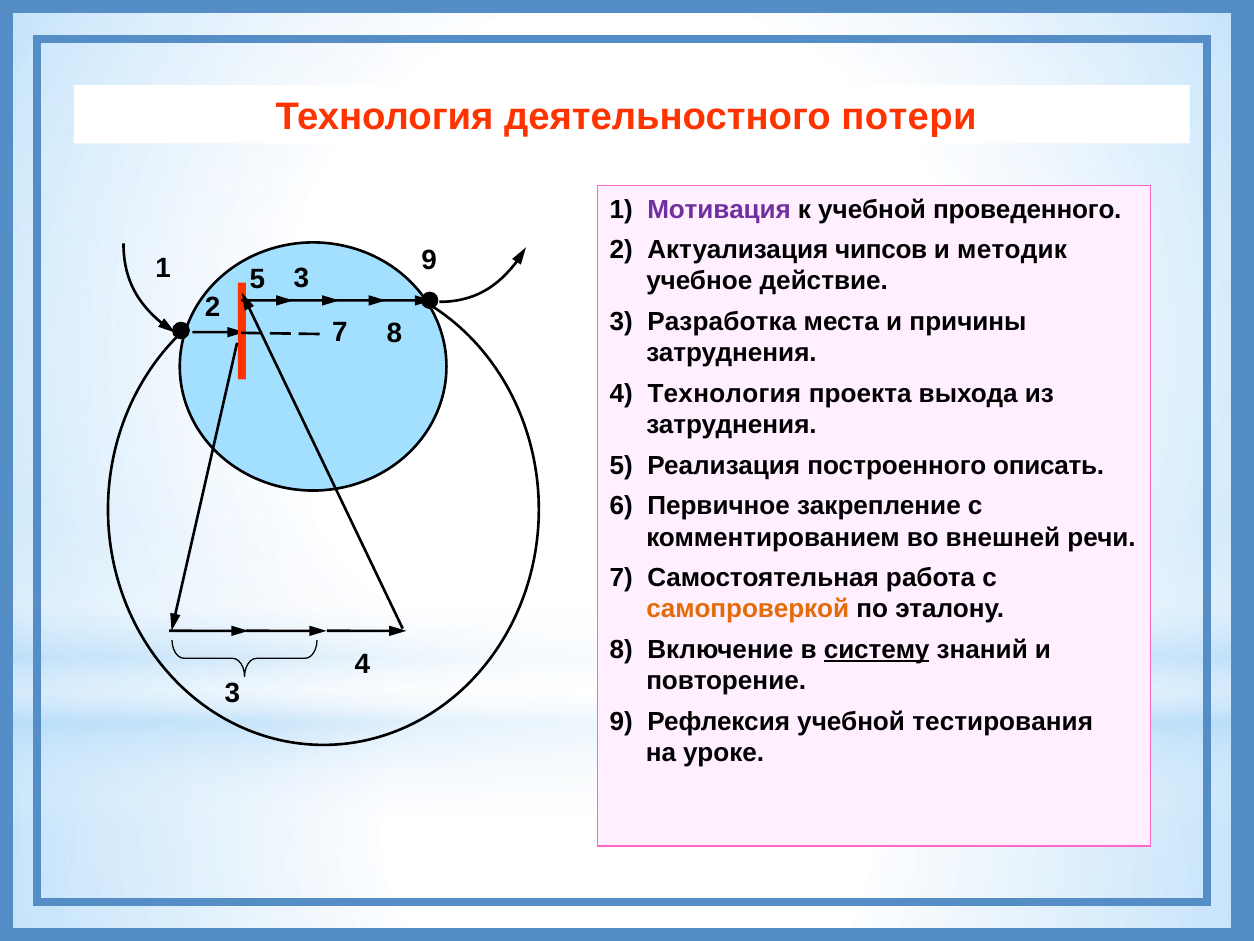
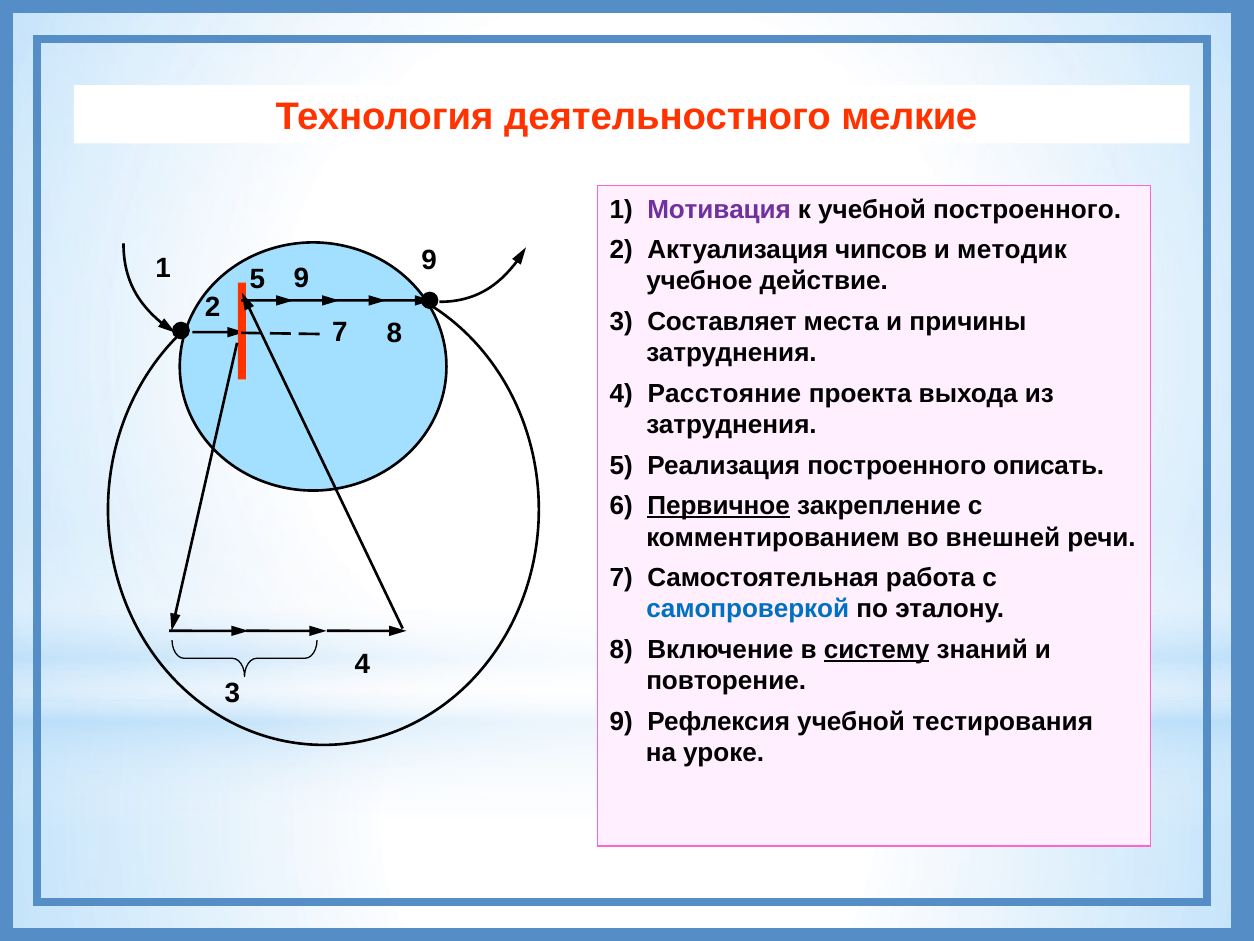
потери: потери -> мелкие (909, 117)
учебной проведенного: проведенного -> построенного (1027, 209)
5 3: 3 -> 9 (301, 278)
Разработка: Разработка -> Составляет (722, 322)
4 Технология: Технология -> Расстояние (724, 393)
Первичное underline: none -> present (719, 506)
самопроверкой colour: orange -> blue (748, 609)
